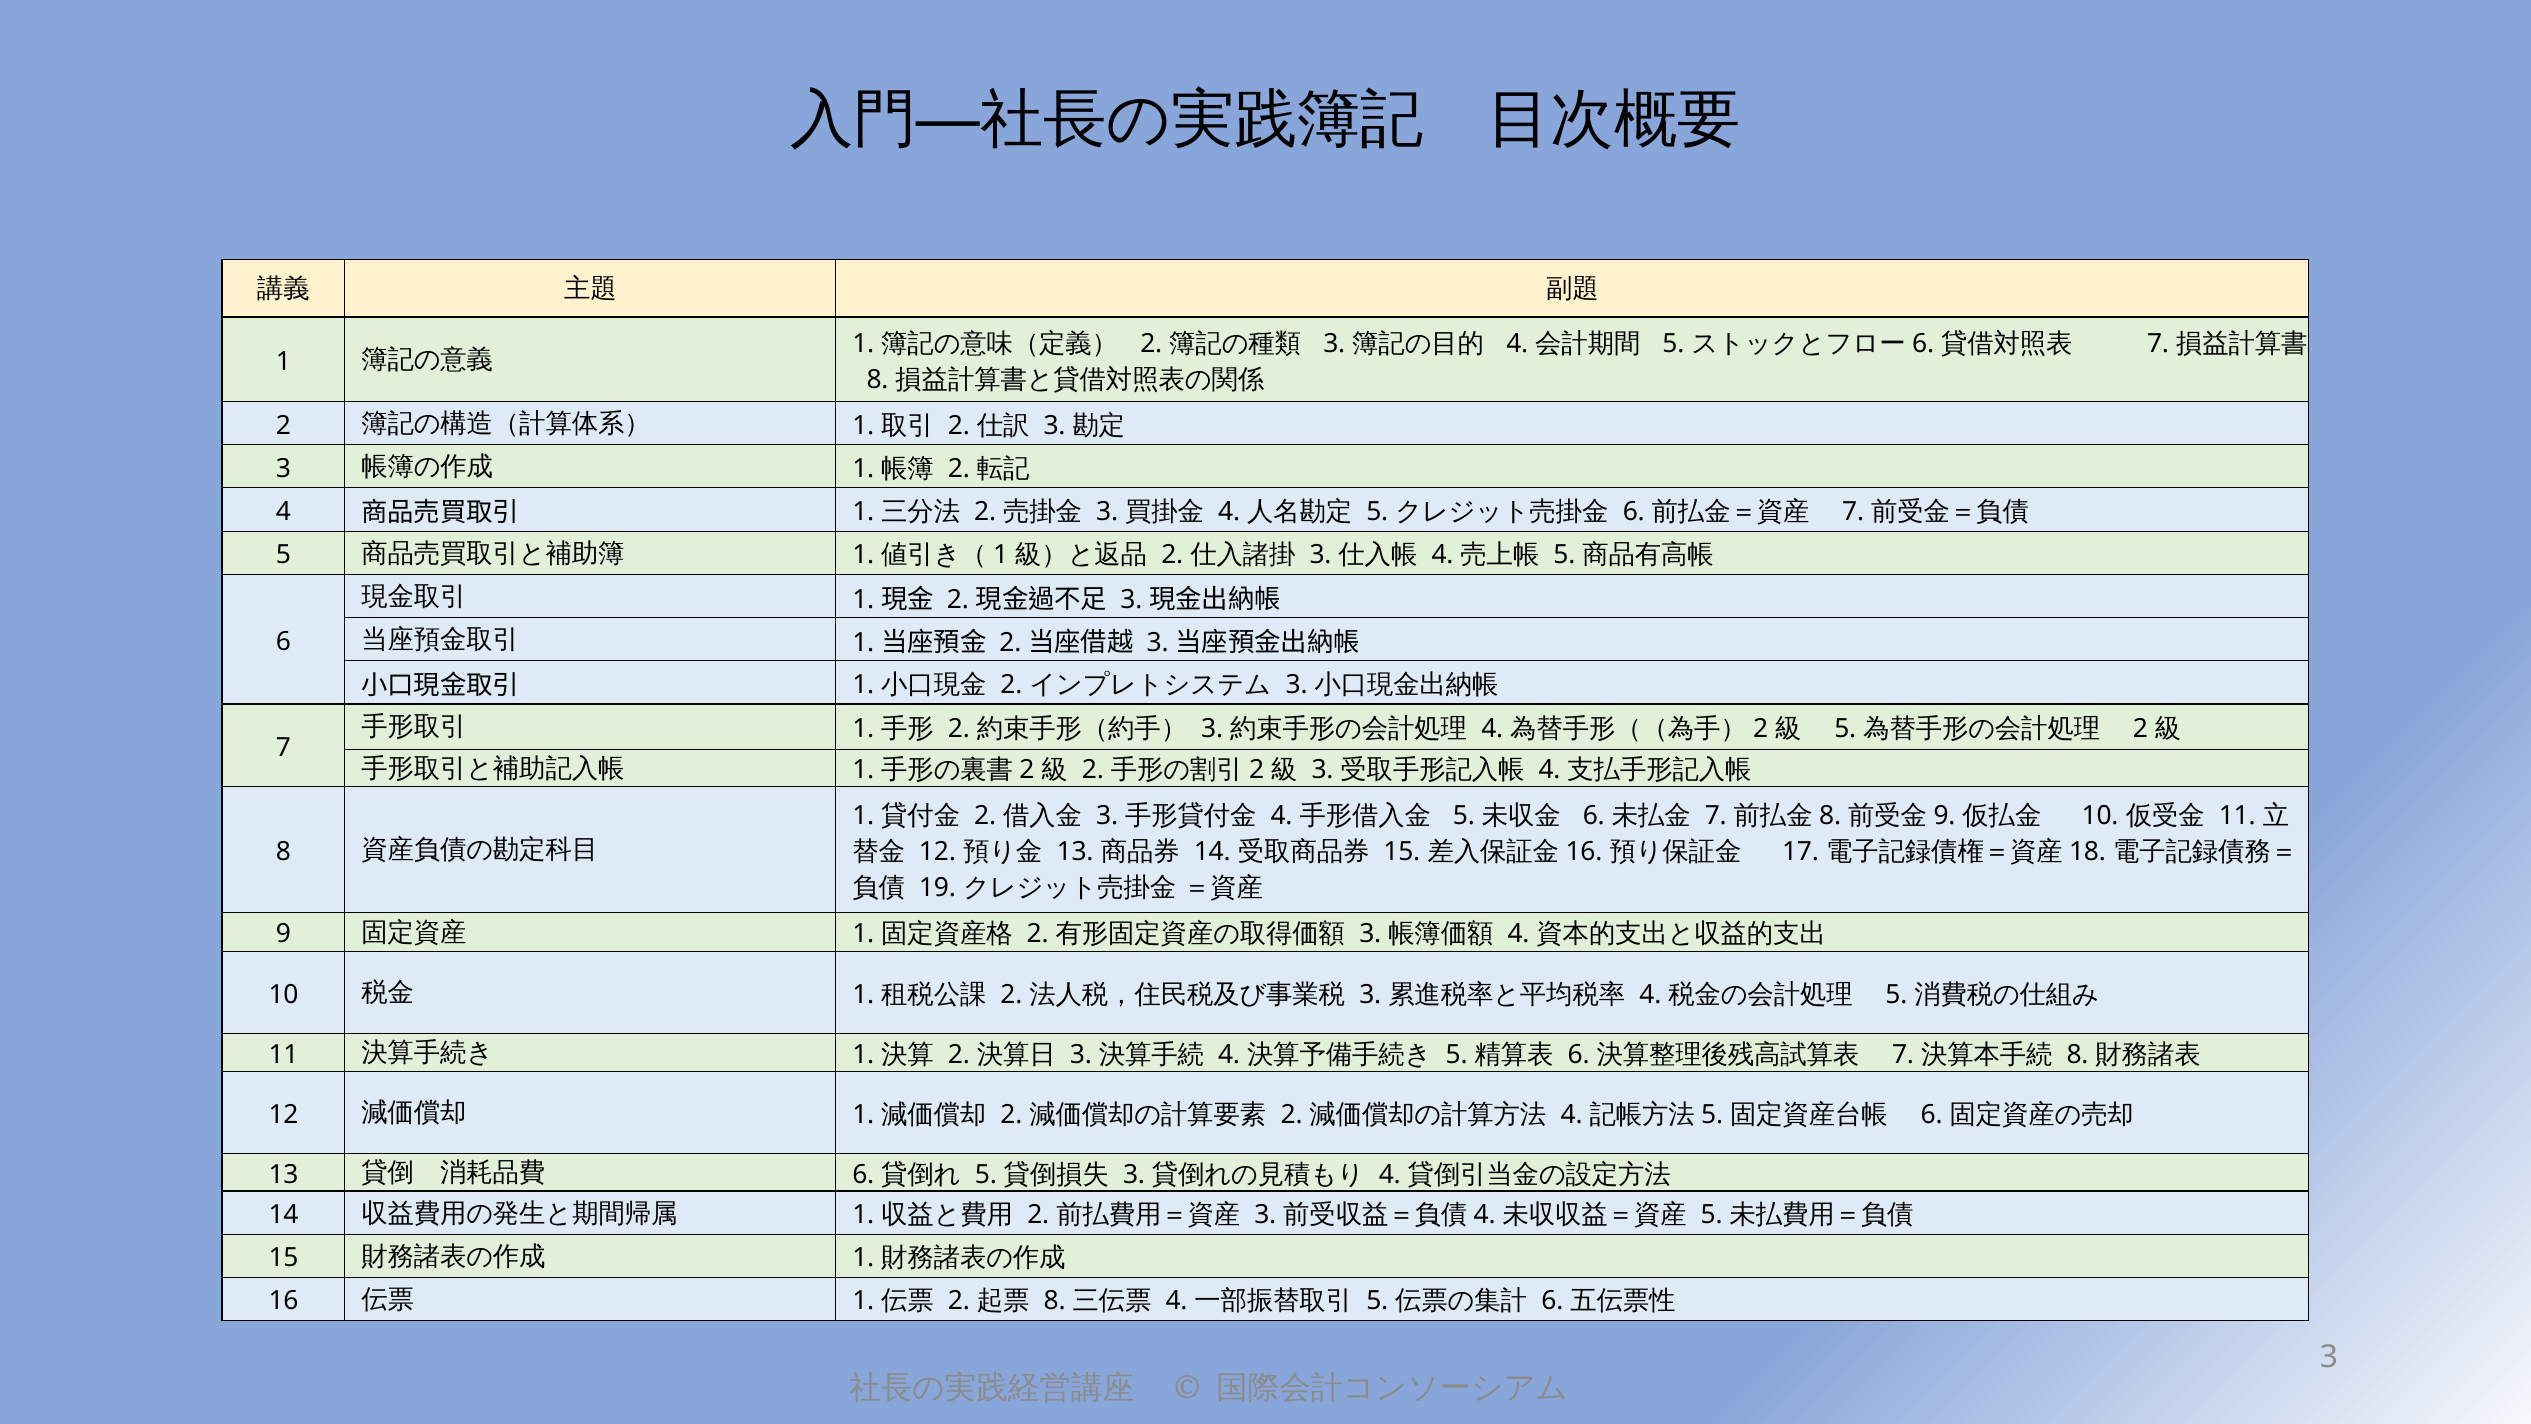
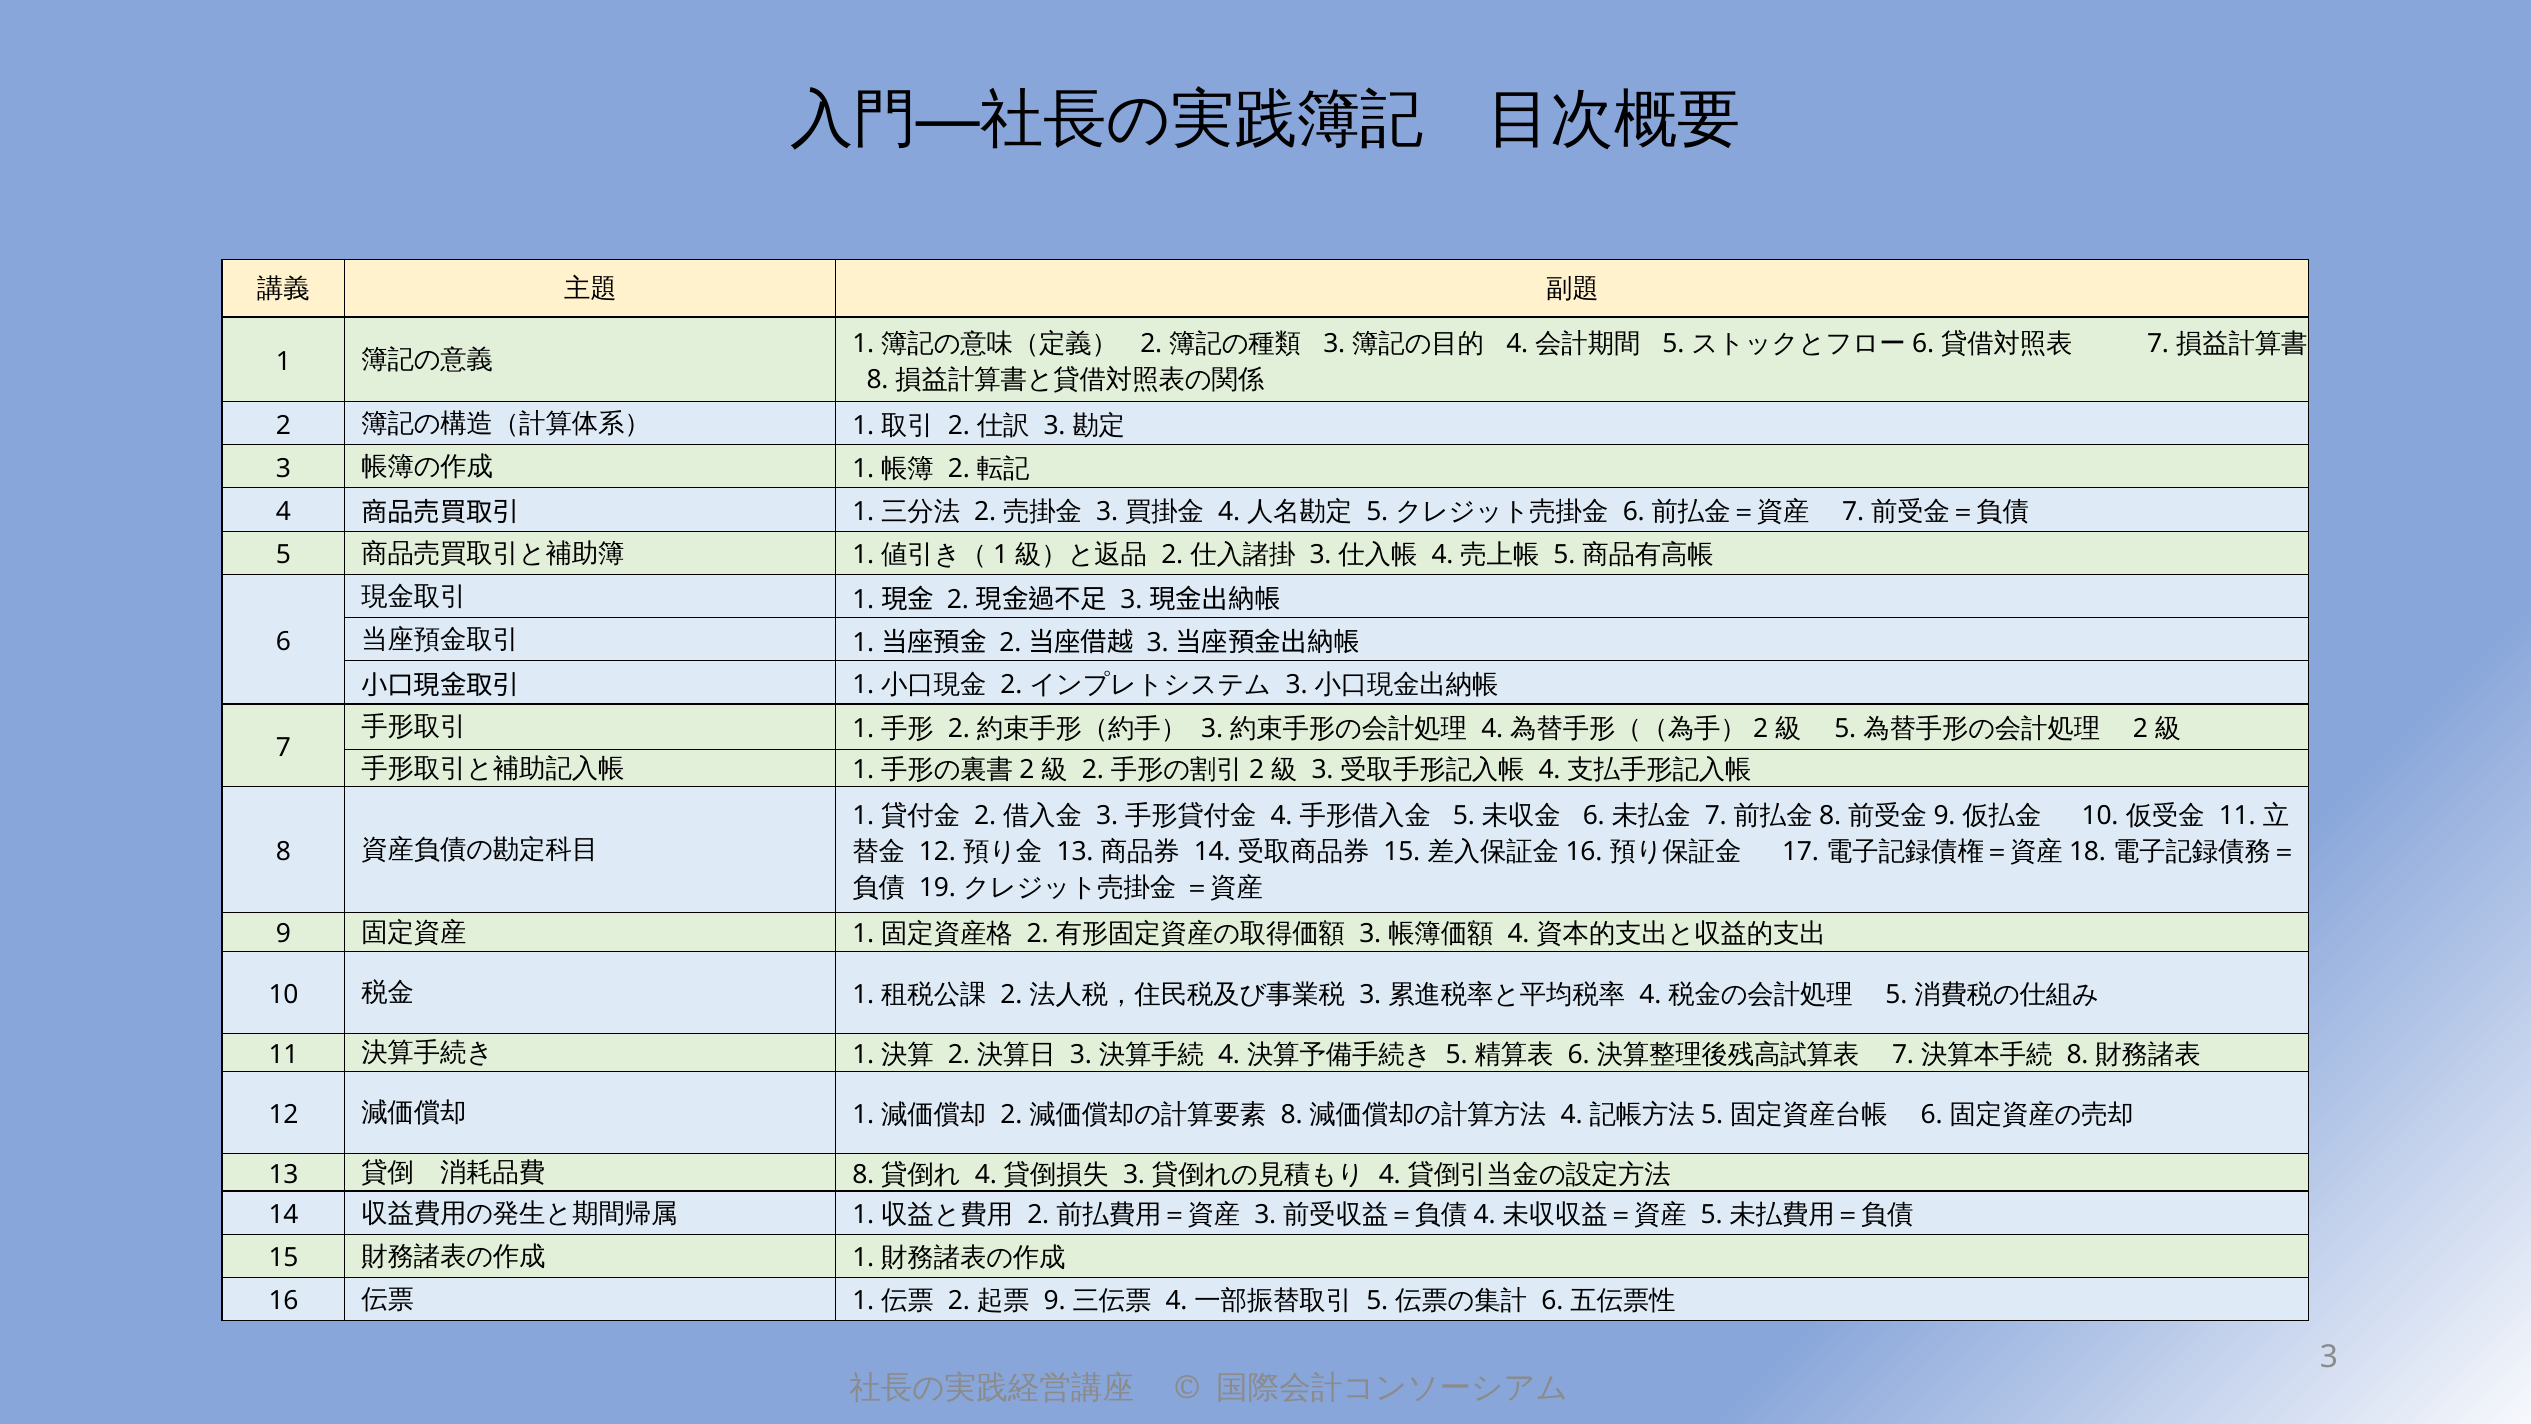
2: 2 -> 8 (1292, 1114)
6: 6 -> 8 (863, 1174)
5: 5 -> 4 (986, 1174)
8: 8 -> 9 (1055, 1301)
